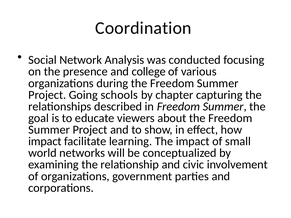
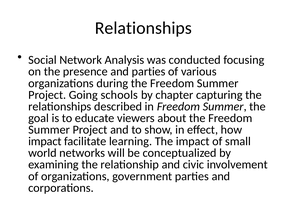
Coordination: Coordination -> Relationships (143, 28)
and college: college -> parties (149, 72)
